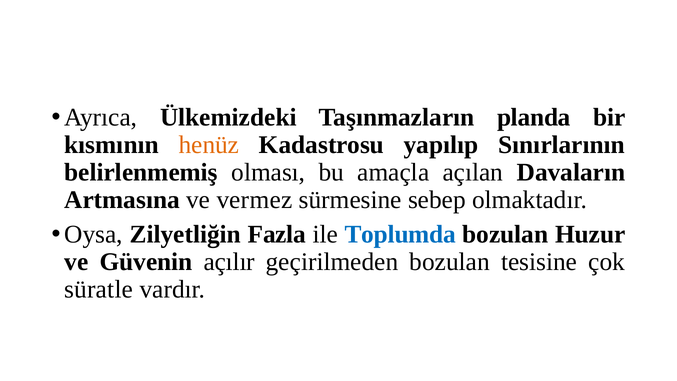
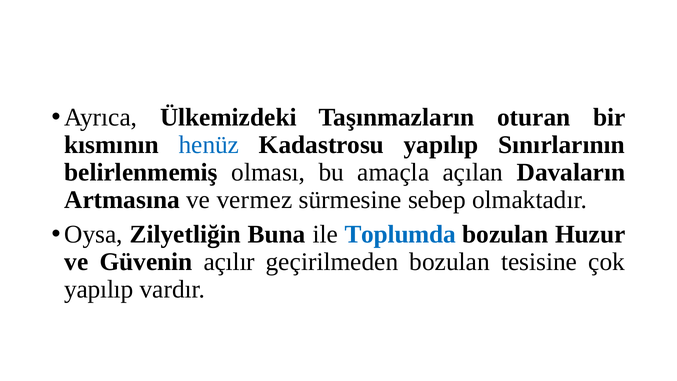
planda: planda -> oturan (534, 117)
henüz colour: orange -> blue (209, 145)
Fazla: Fazla -> Buna (277, 234)
süratle: süratle -> yapılıp (99, 289)
